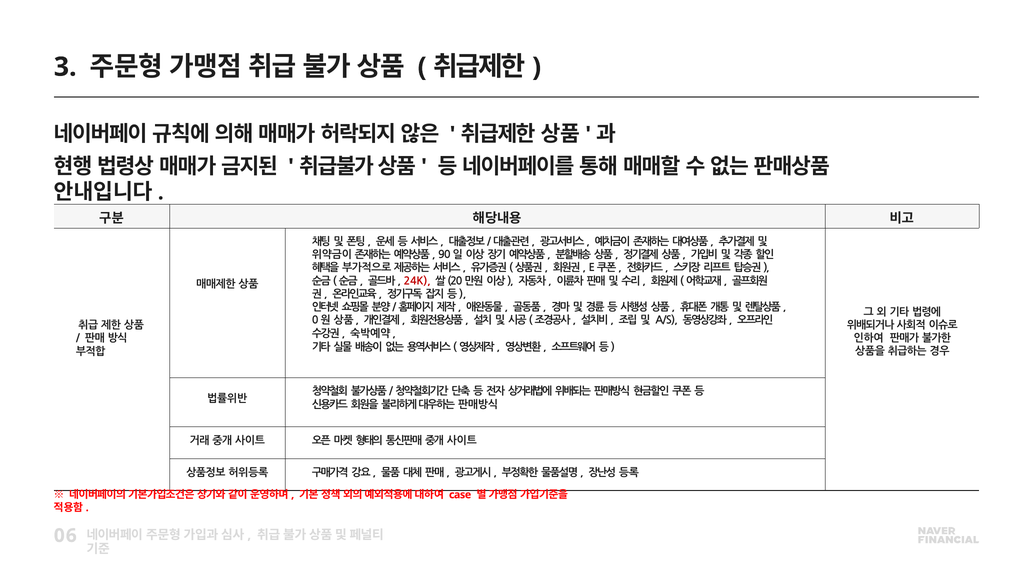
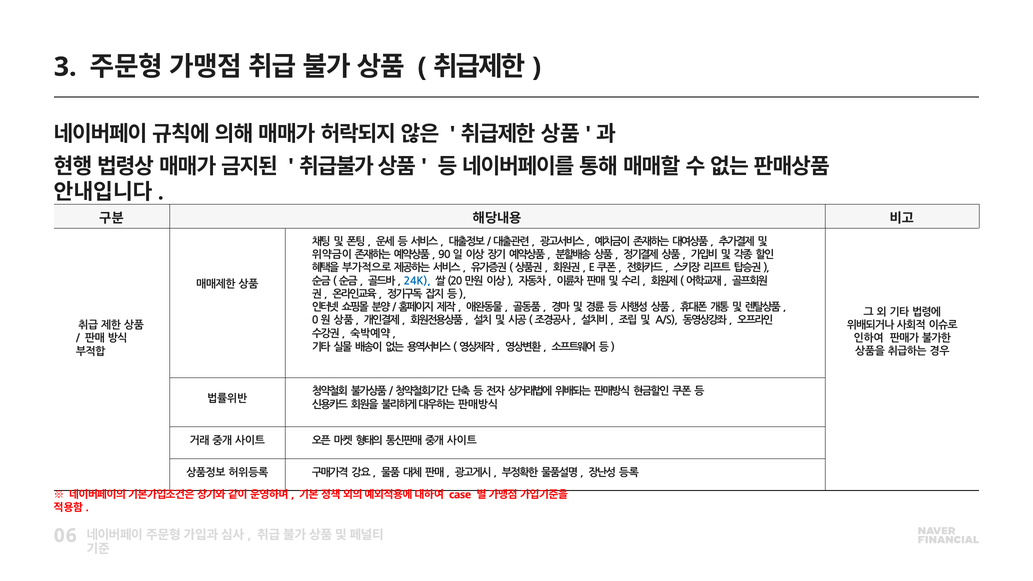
24K colour: red -> blue (417, 281)
